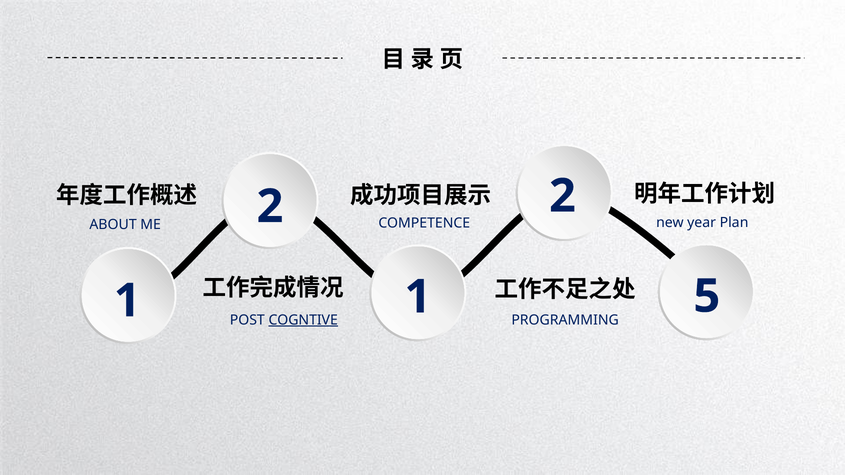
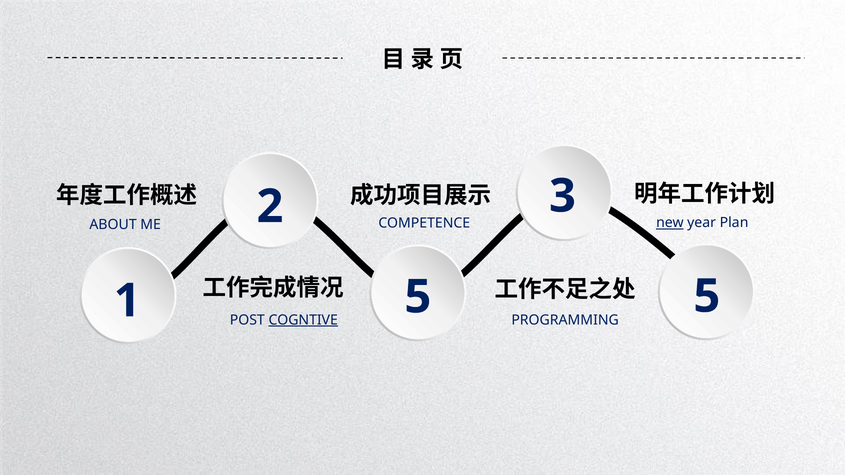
2 2: 2 -> 3 (562, 196)
new underline: none -> present (670, 223)
1 1: 1 -> 5 (418, 297)
